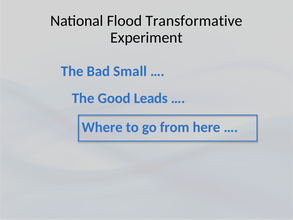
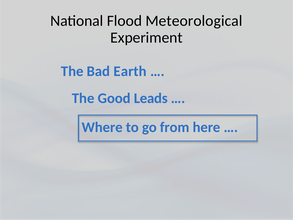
Transformative: Transformative -> Meteorological (194, 21)
Small: Small -> Earth (130, 71)
